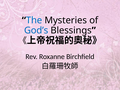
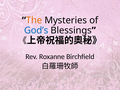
The colour: blue -> orange (34, 20)
